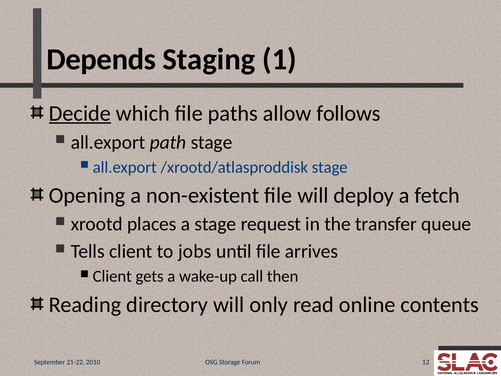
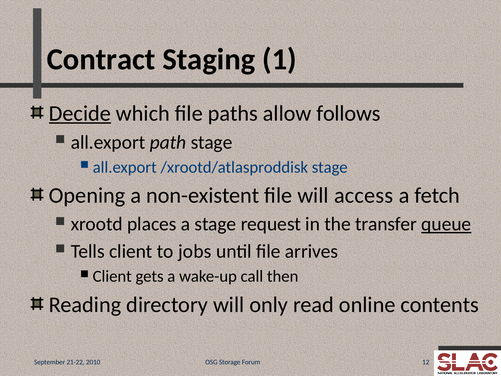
Depends: Depends -> Contract (101, 59)
deploy: deploy -> access (364, 195)
queue underline: none -> present (446, 224)
